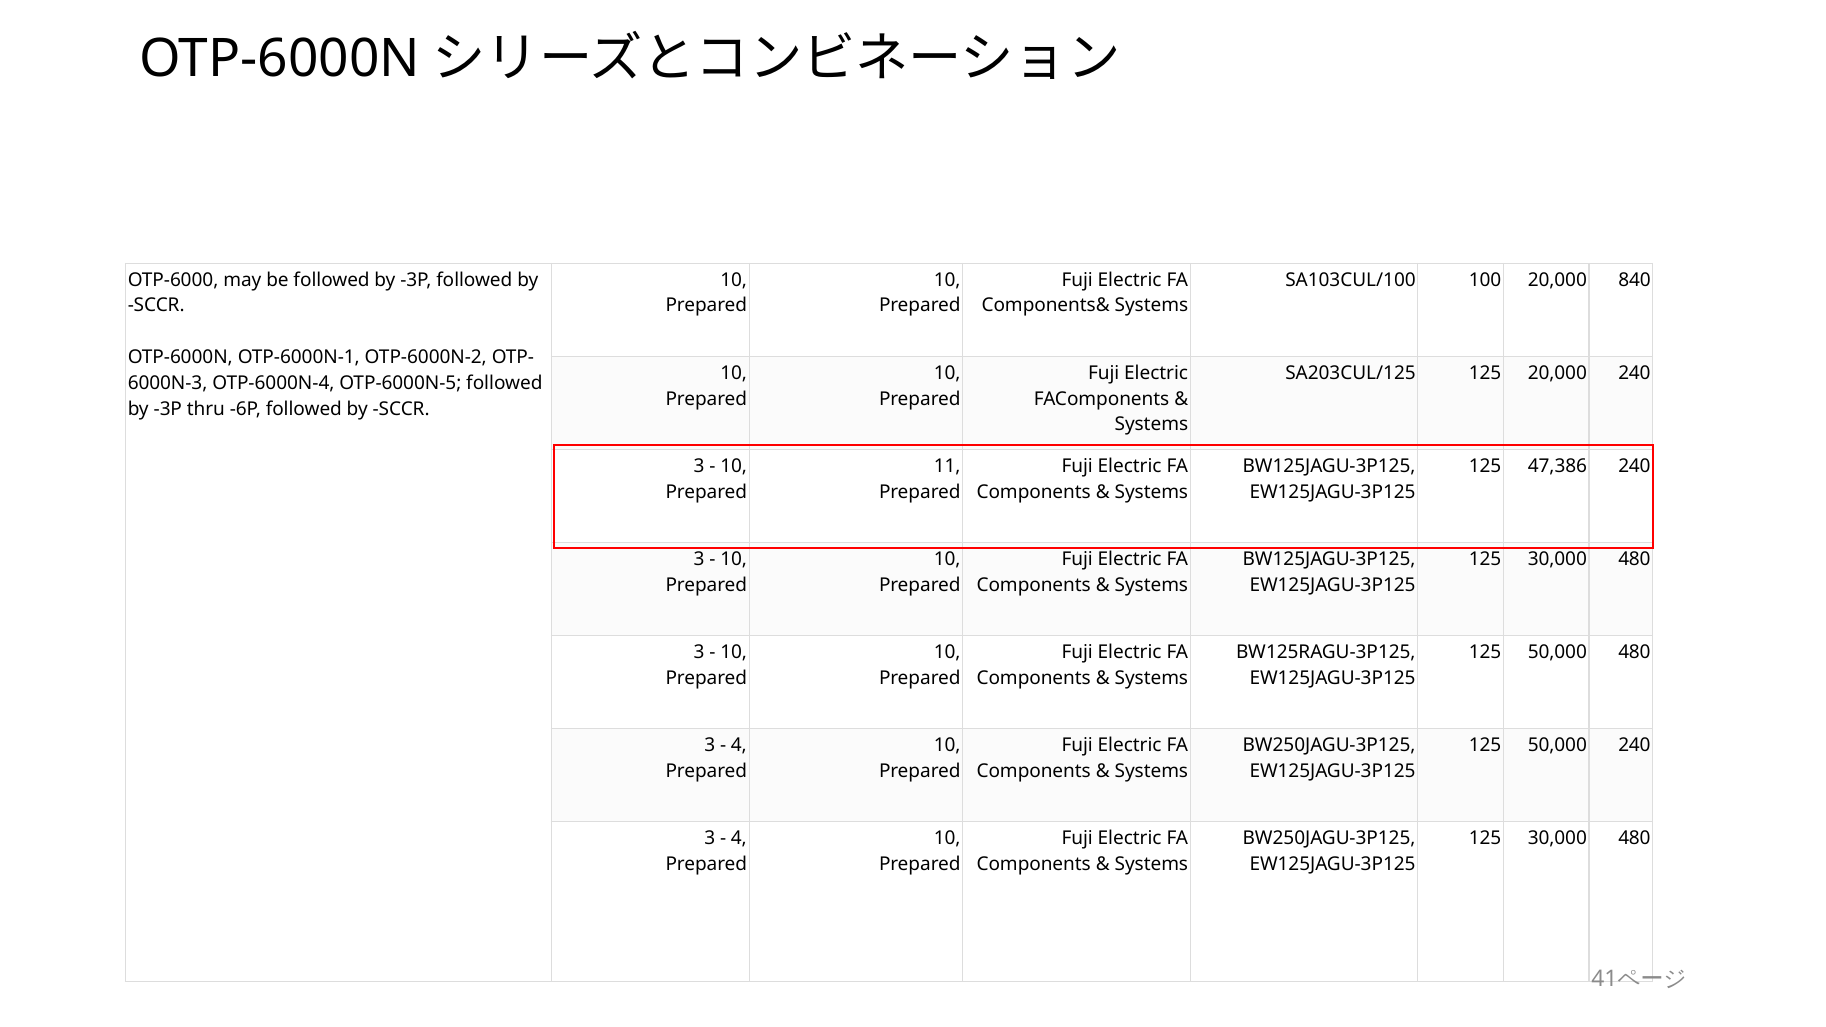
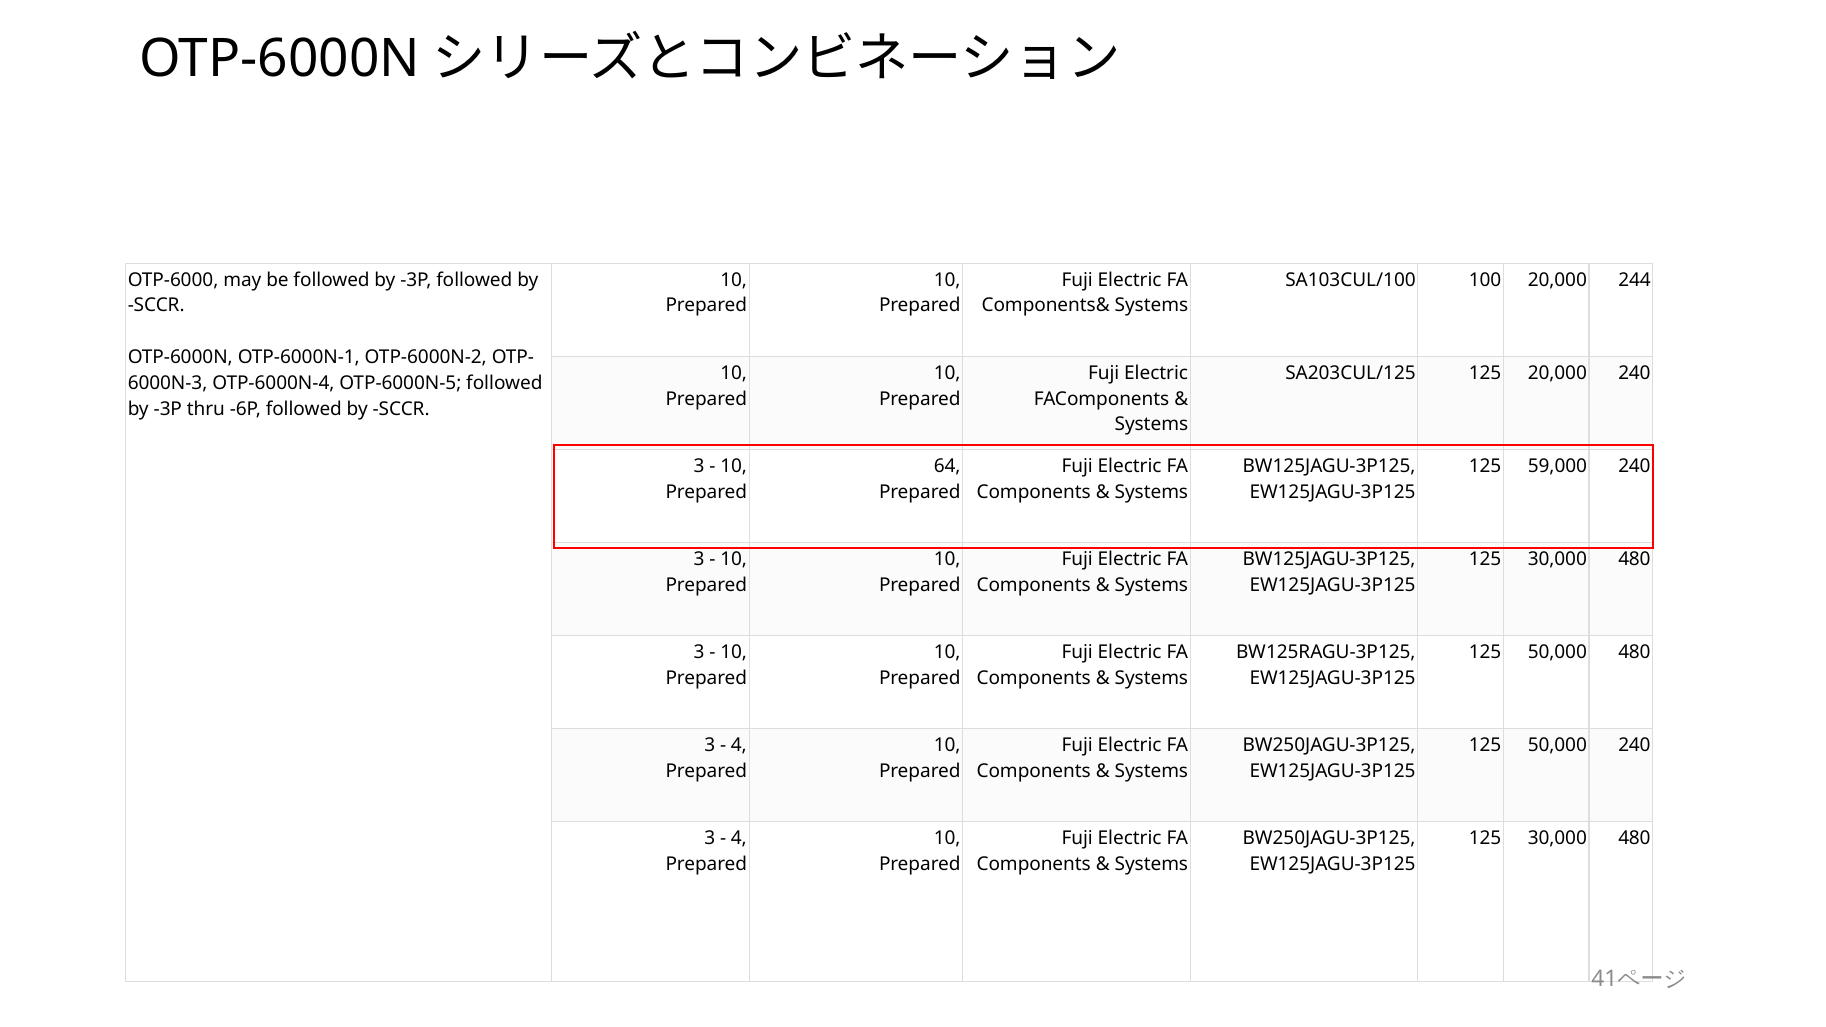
840: 840 -> 244 (1634, 280)
11: 11 -> 64 (947, 466)
47,386: 47,386 -> 59,000 (1557, 466)
